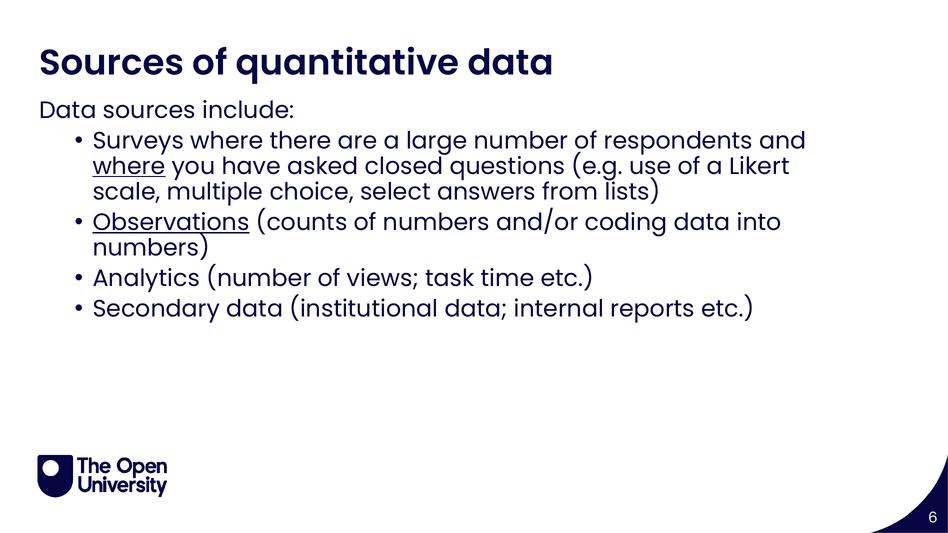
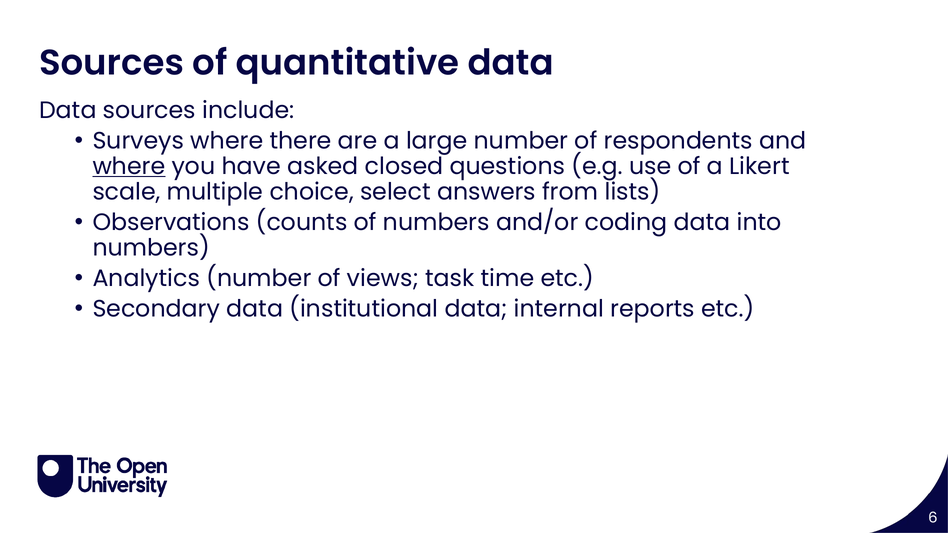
Observations underline: present -> none (171, 222)
